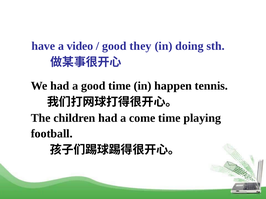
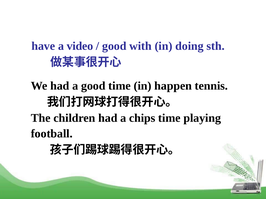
they: they -> with (141, 46)
come: come -> chips (142, 118)
